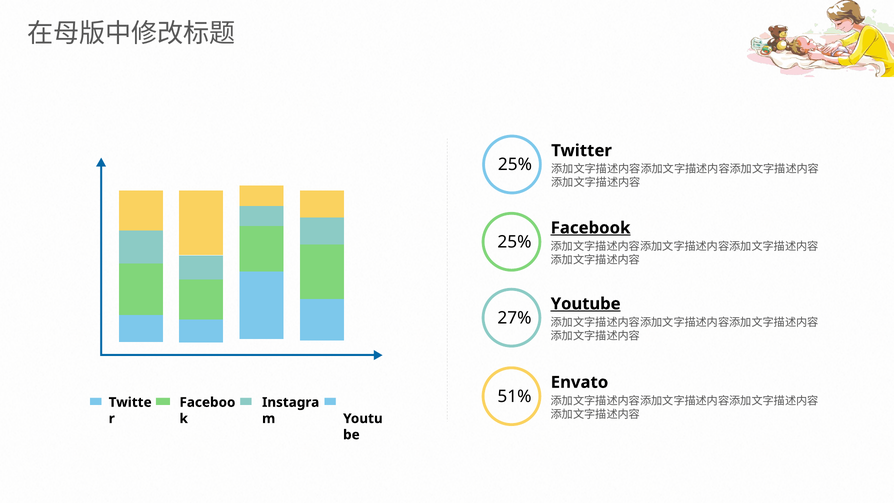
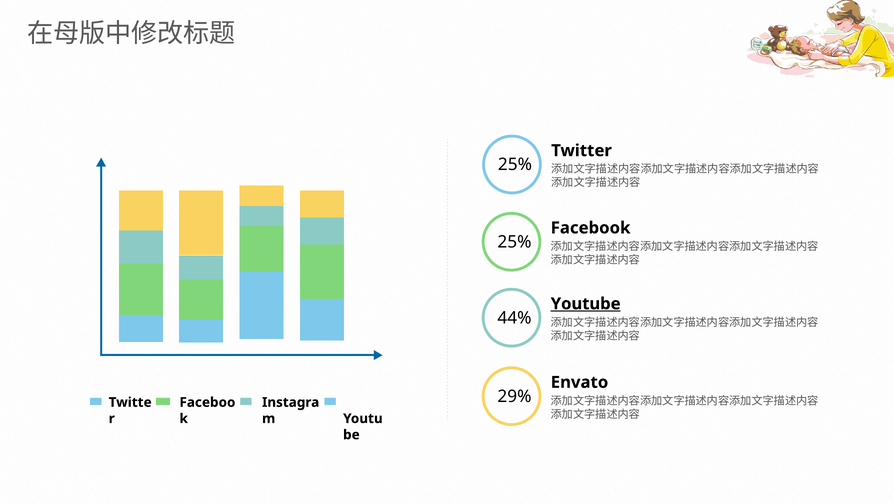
Facebook underline: present -> none (591, 228)
27%: 27% -> 44% (514, 318)
51%: 51% -> 29% (514, 396)
